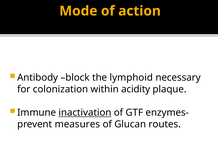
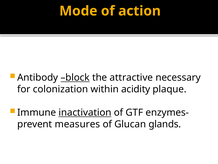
block underline: none -> present (75, 77)
lymphoid: lymphoid -> attractive (131, 77)
routes: routes -> glands (165, 124)
